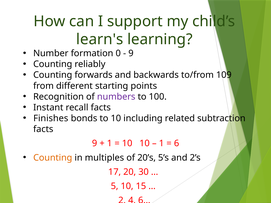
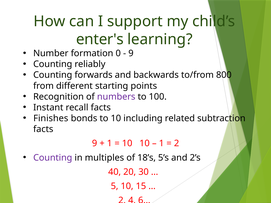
learn's: learn's -> enter's (100, 39)
109: 109 -> 800 (224, 75)
6: 6 -> 2 (177, 144)
Counting colour: orange -> purple (53, 158)
20’s: 20’s -> 18’s (147, 158)
17: 17 -> 40 (115, 172)
